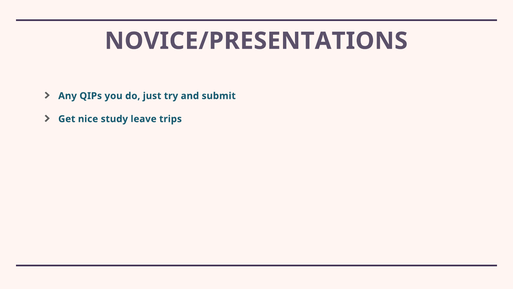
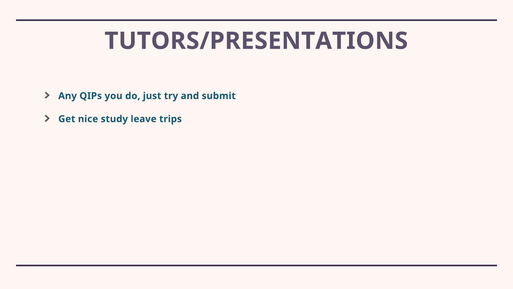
NOVICE/PRESENTATIONS: NOVICE/PRESENTATIONS -> TUTORS/PRESENTATIONS (256, 41)
